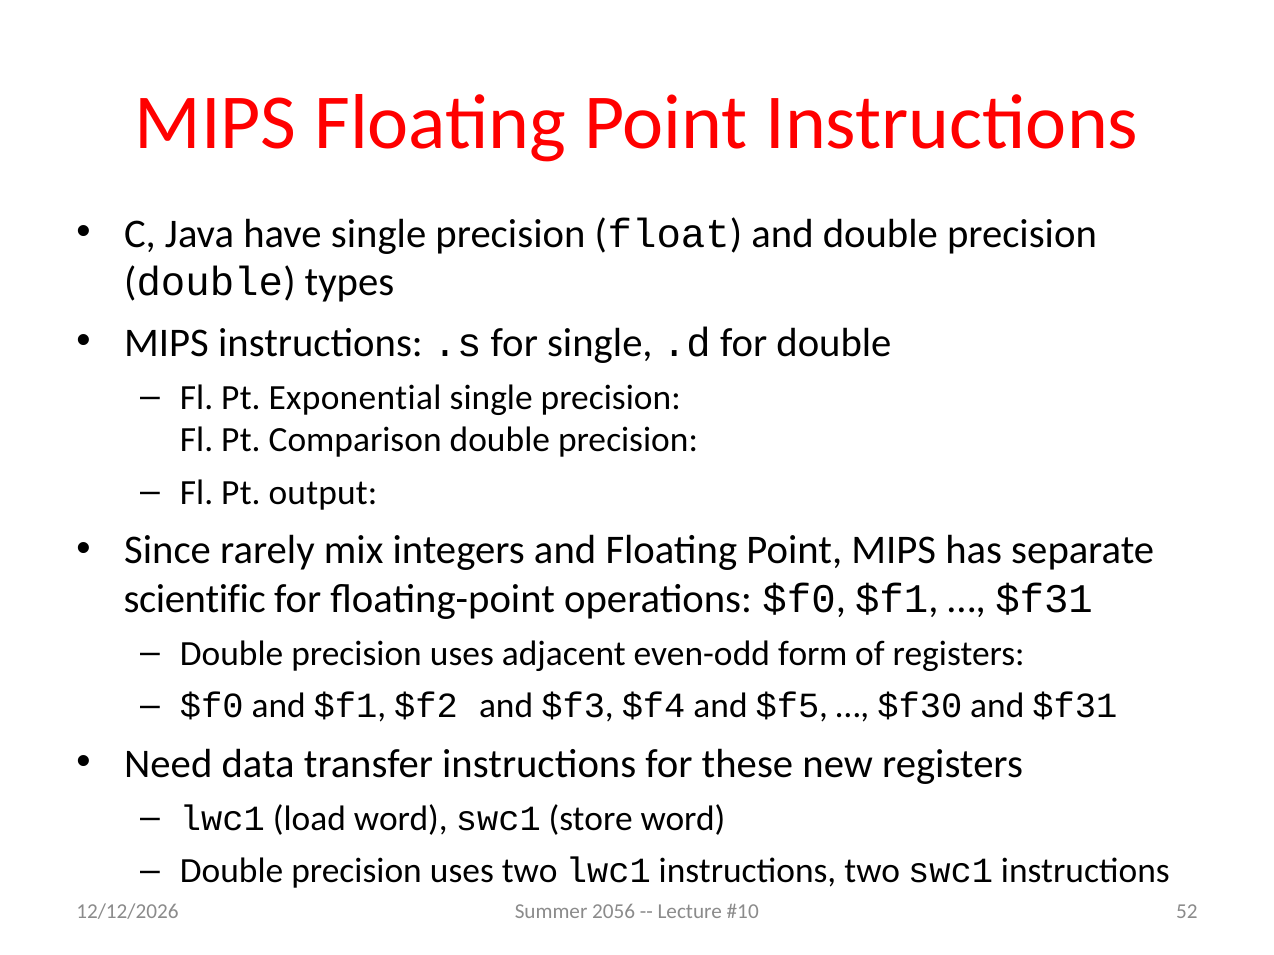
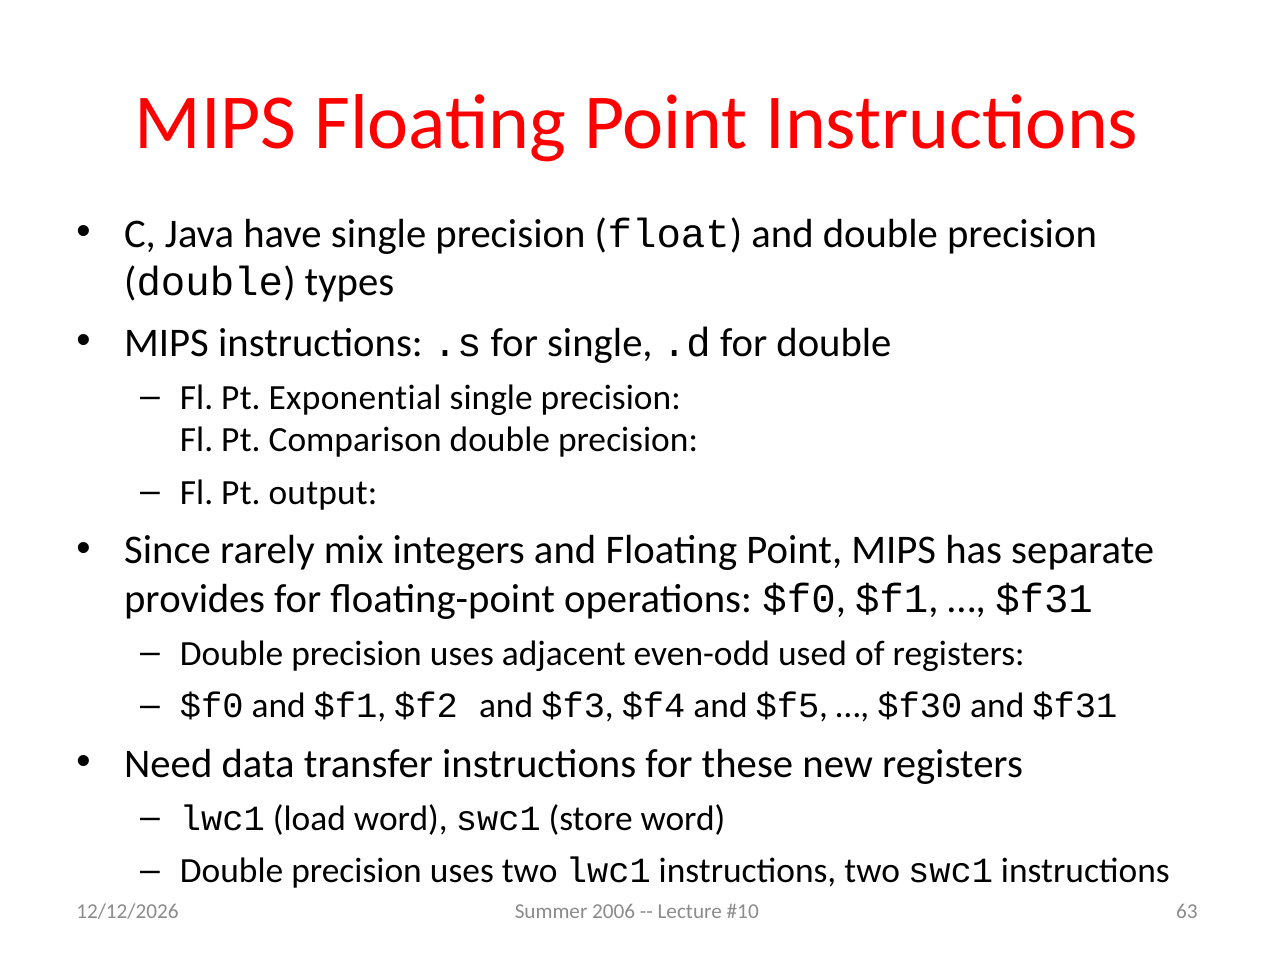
scientific: scientific -> provides (195, 599)
form: form -> used (813, 654)
2056: 2056 -> 2006 (614, 912)
52: 52 -> 63 (1187, 912)
